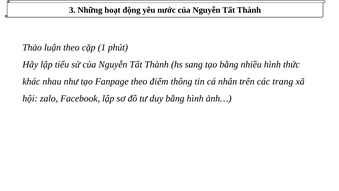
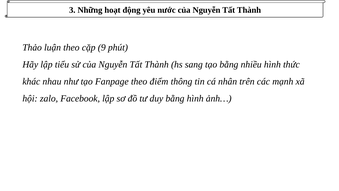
1: 1 -> 9 (102, 47)
trang: trang -> mạnh (283, 81)
